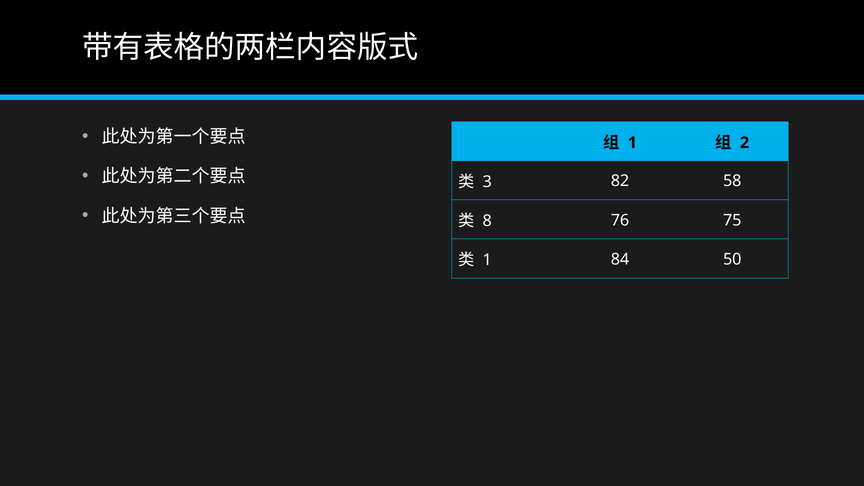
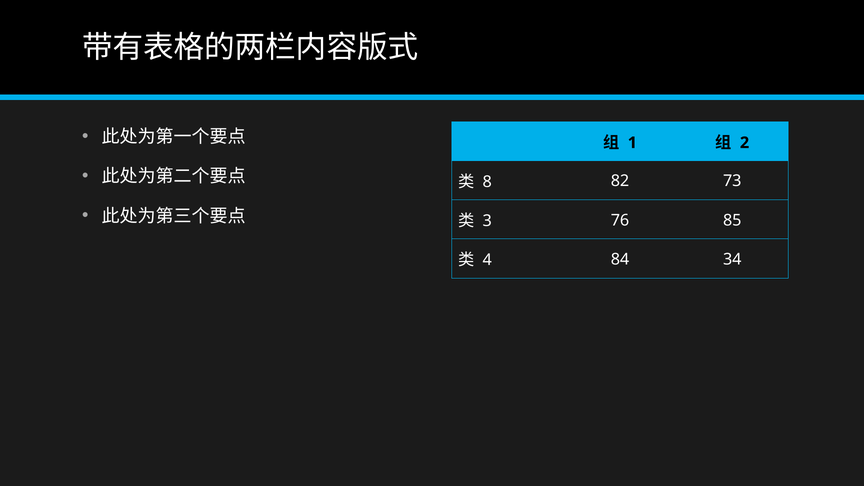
3: 3 -> 8 (487, 182)
58: 58 -> 73 (732, 181)
8: 8 -> 3 (487, 221)
75: 75 -> 85 (732, 220)
1: 1 -> 4 (487, 260)
50: 50 -> 34 (732, 259)
